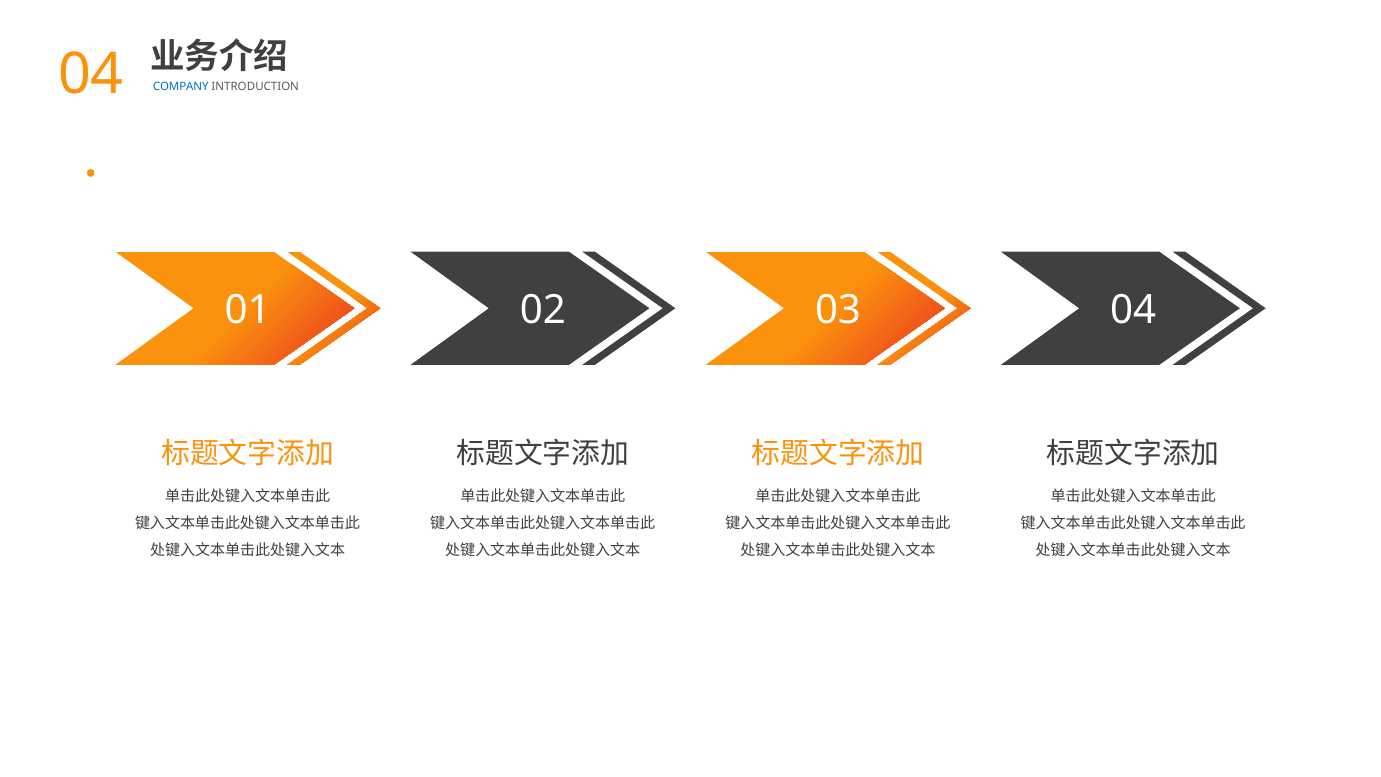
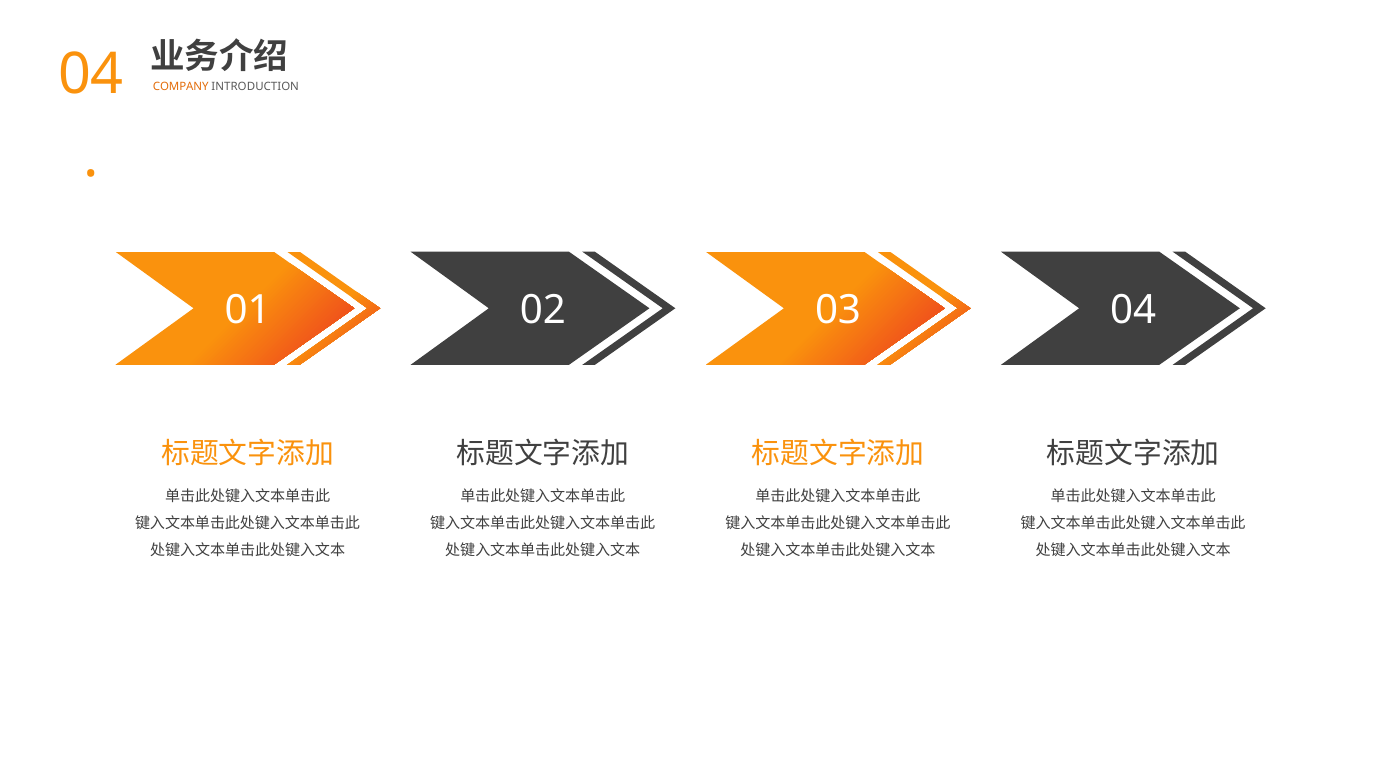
COMPANY colour: blue -> orange (181, 86)
